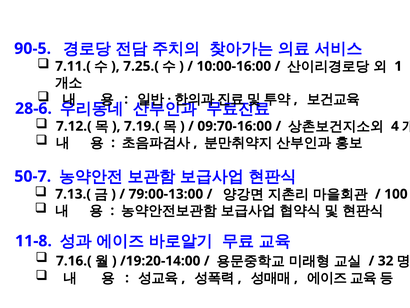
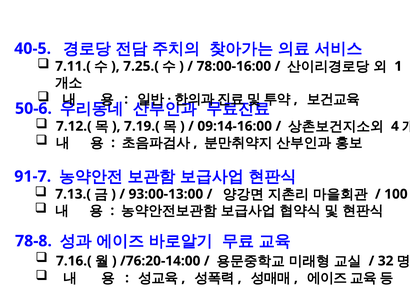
90-5: 90-5 -> 40-5 (33, 49)
10:00-16:00: 10:00-16:00 -> 78:00-16:00 (234, 66)
28-6: 28-6 -> 50-6 (33, 108)
09:70-16:00: 09:70-16:00 -> 09:14-16:00 (235, 126)
50-7: 50-7 -> 91-7 (33, 176)
79:00-13:00: 79:00-13:00 -> 93:00-13:00 (166, 194)
11-8: 11-8 -> 78-8 (33, 241)
/19:20-14:00: /19:20-14:00 -> /76:20-14:00 (160, 261)
